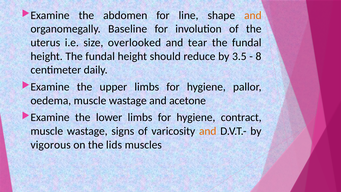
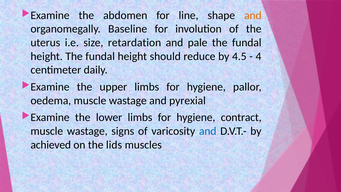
overlooked: overlooked -> retardation (134, 43)
tear: tear -> pale (198, 43)
3.5: 3.5 -> 4.5 (239, 56)
8: 8 -> 4 (258, 56)
acetone: acetone -> pyrexial (187, 100)
and colour: orange -> blue (208, 131)
vigorous: vigorous -> achieved (51, 145)
